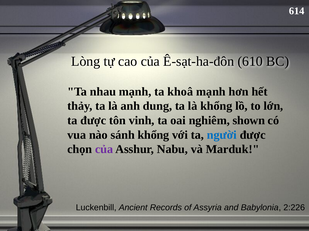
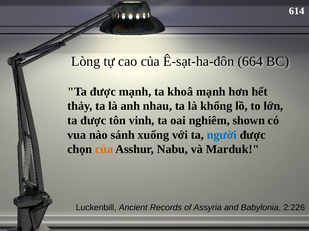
610: 610 -> 664 (250, 61)
nhau: nhau -> được (103, 92)
dung: dung -> nhau (158, 106)
sánh khổng: khổng -> xuống (153, 135)
của colour: purple -> orange (104, 150)
